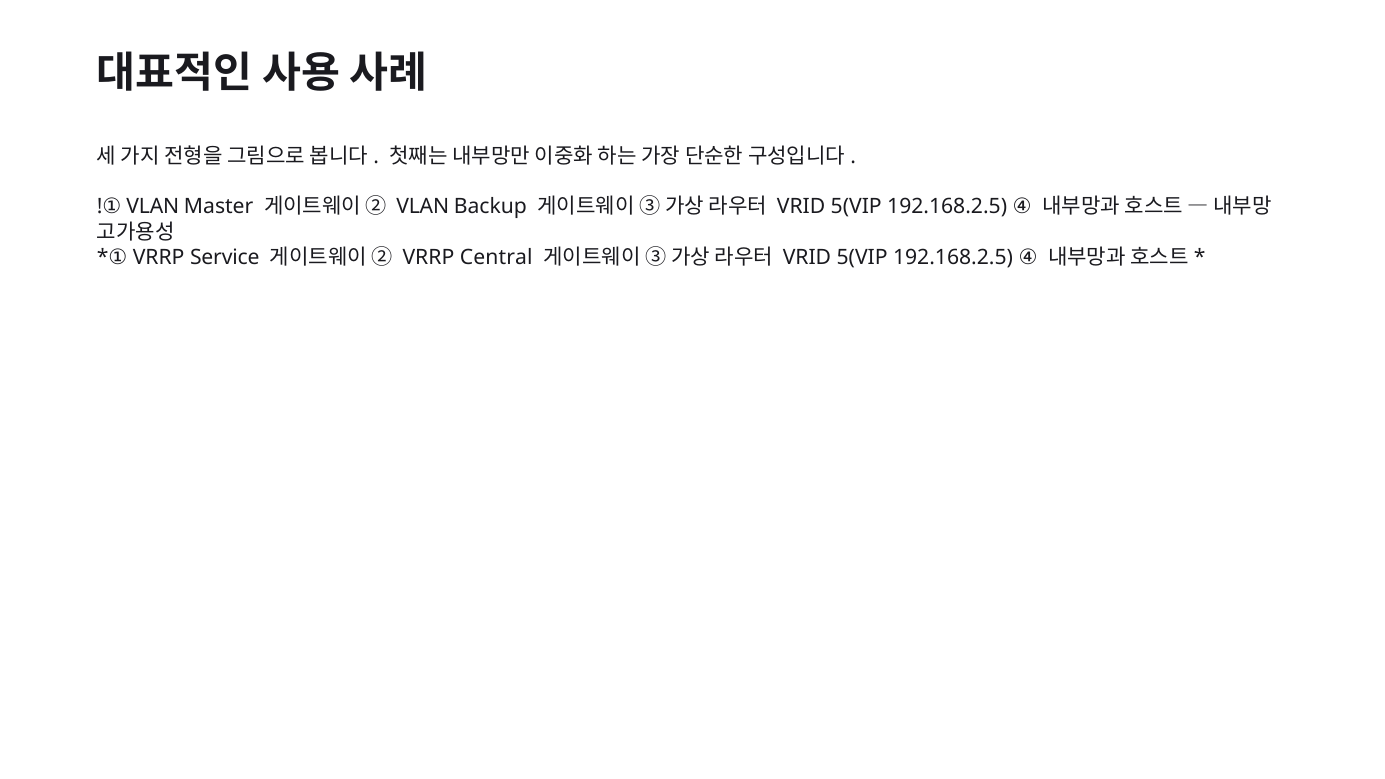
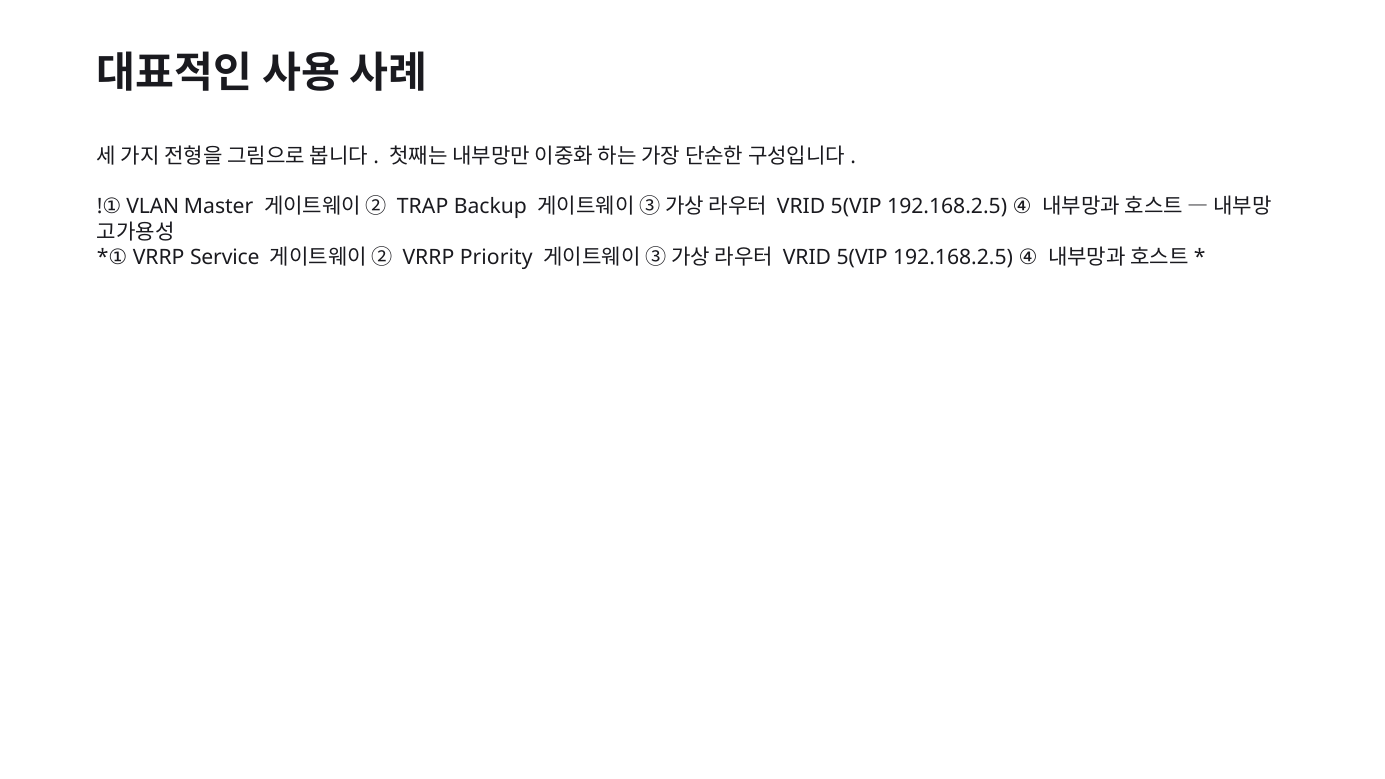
② VLAN: VLAN -> TRAP (423, 207)
Central: Central -> Priority (496, 258)
